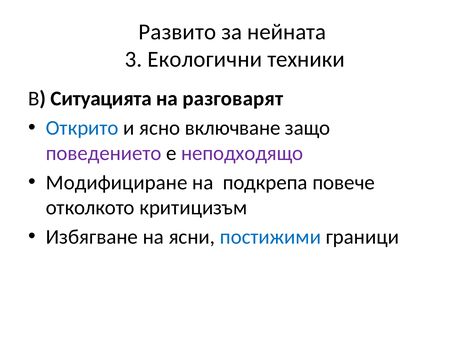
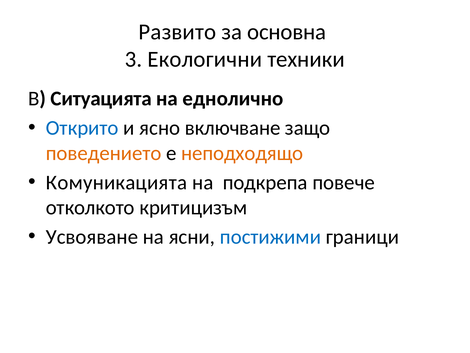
нейната: нейната -> основна (287, 32)
разговарят: разговарят -> еднолично (233, 99)
поведението colour: purple -> orange (104, 153)
неподходящо colour: purple -> orange (242, 153)
Модифициране: Модифициране -> Комуникацията (117, 182)
Избягване: Избягване -> Усвояване (92, 237)
